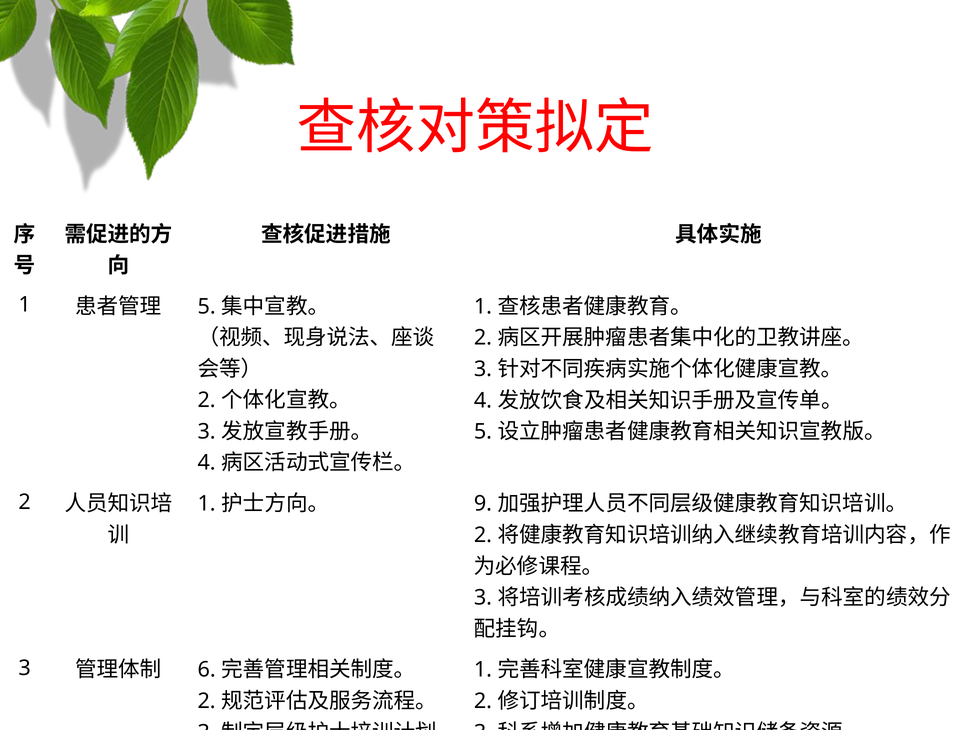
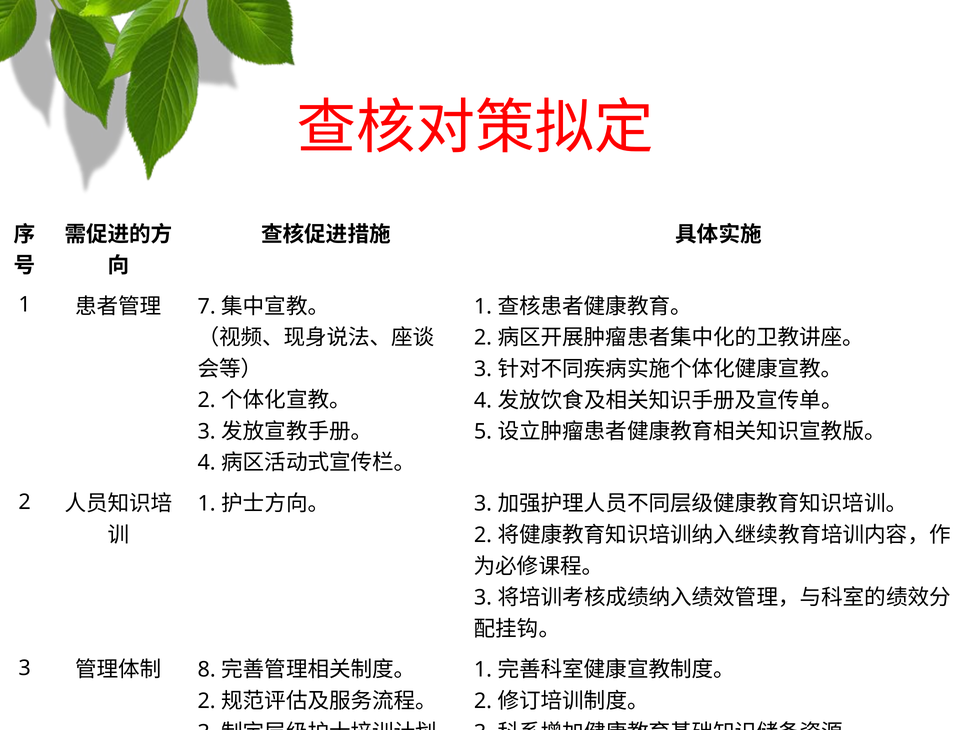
5: 5 -> 7 (207, 306)
9: 9 -> 3 (483, 504)
6: 6 -> 8 (207, 670)
